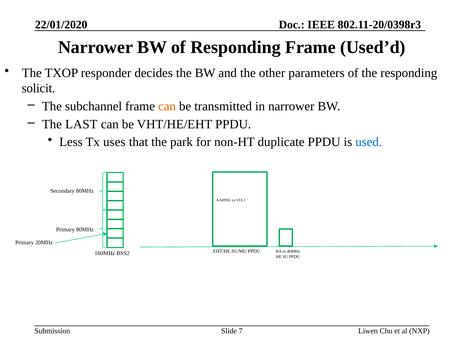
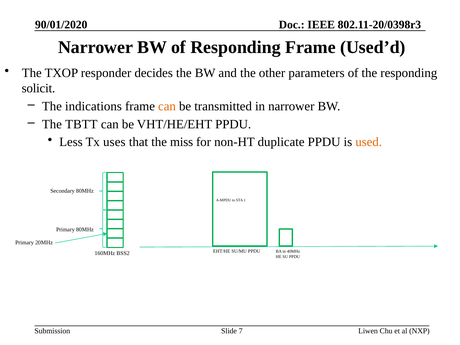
22/01/2020: 22/01/2020 -> 90/01/2020 (61, 25)
subchannel: subchannel -> indications (93, 106)
LAST: LAST -> TBTT (81, 124)
park: park -> miss (182, 142)
used colour: blue -> orange (369, 142)
